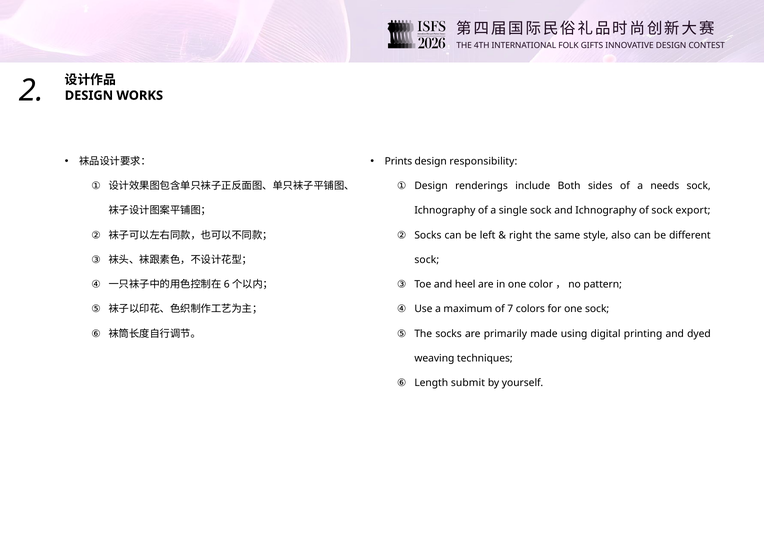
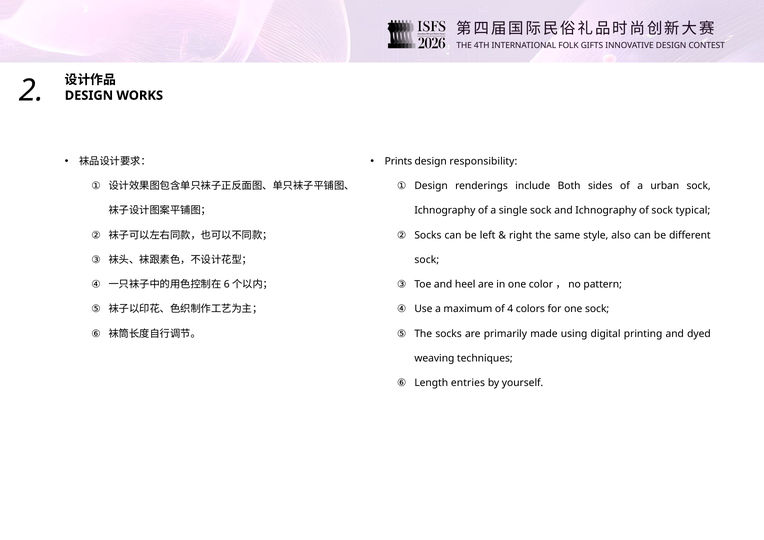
needs: needs -> urban (665, 186)
export: export -> typical (693, 211)
7: 7 -> 4 (510, 309)
submit: submit -> entries (468, 383)
